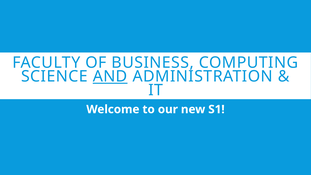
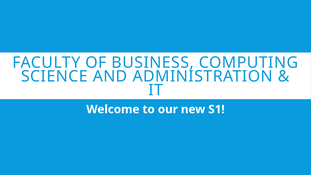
AND underline: present -> none (110, 76)
